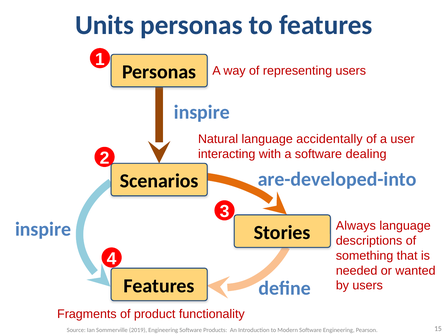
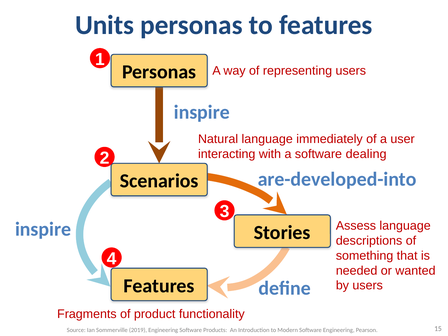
accidentally: accidentally -> immediately (330, 139)
Always: Always -> Assess (356, 226)
